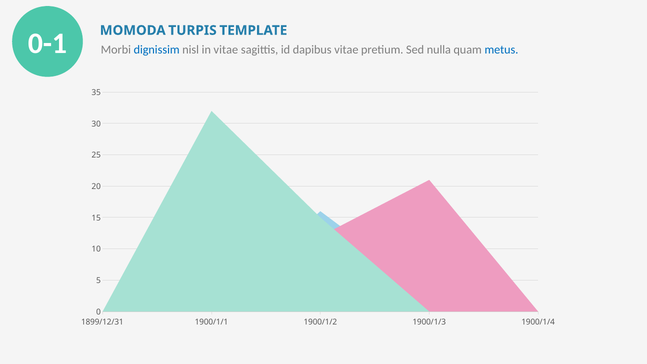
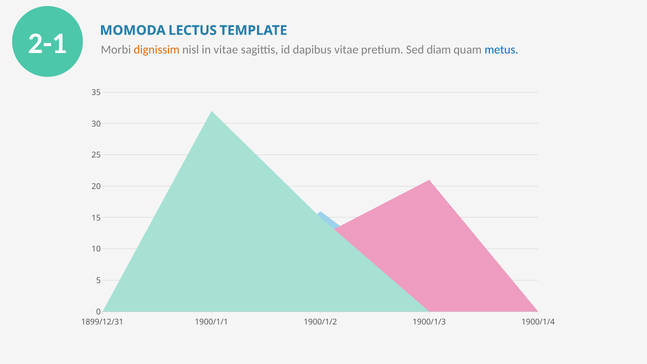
0-1: 0-1 -> 2-1 (47, 43)
TURPIS: TURPIS -> LECTUS (193, 30)
dignissim colour: blue -> orange (157, 50)
nulla: nulla -> diam (439, 50)
